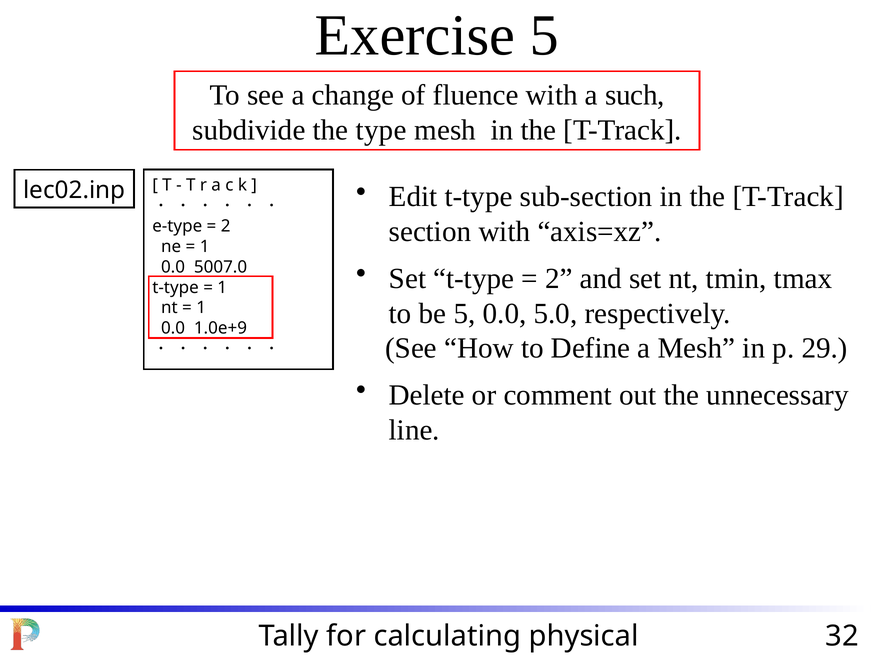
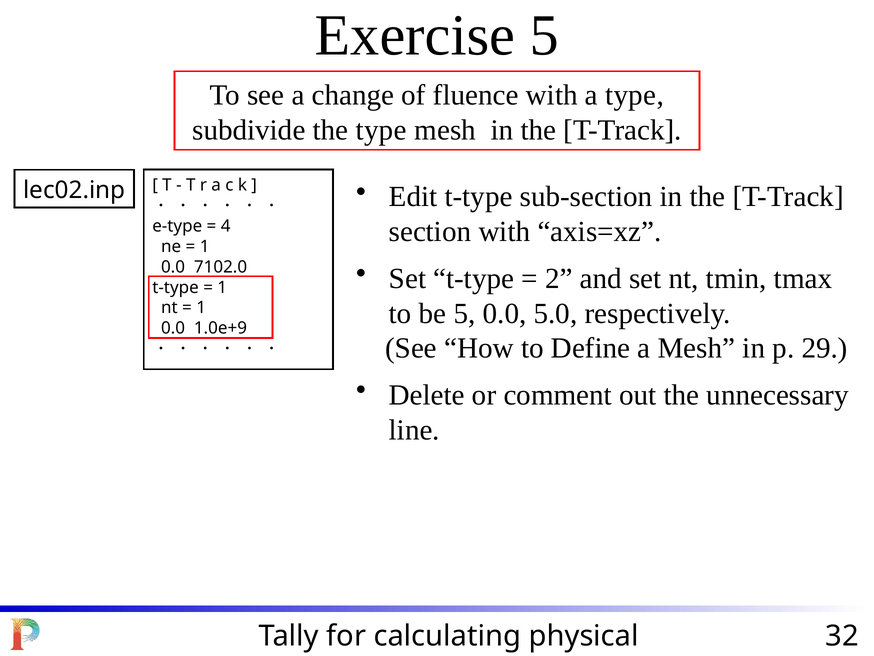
a such: such -> type (635, 95)
2: 2 -> 4 (226, 226)
5007.0: 5007.0 -> 7102.0 (221, 267)
